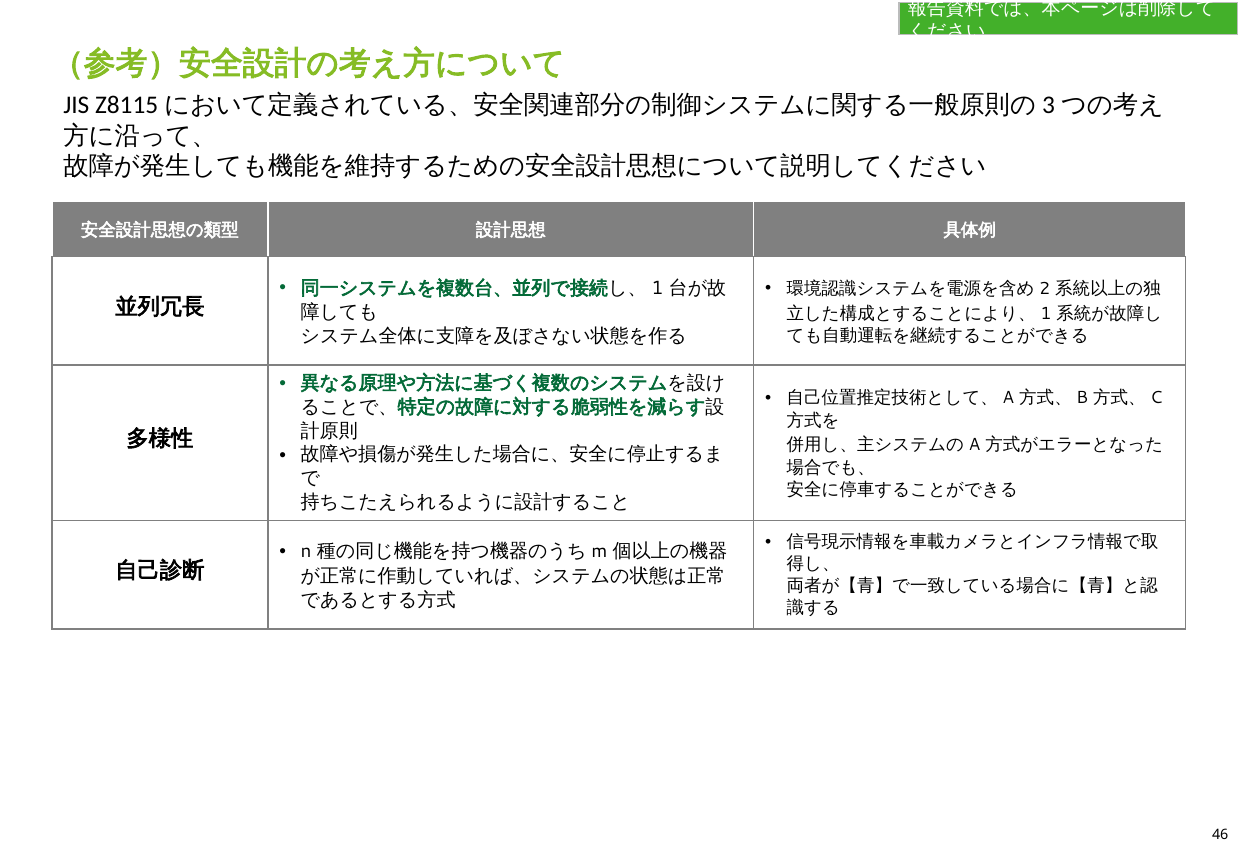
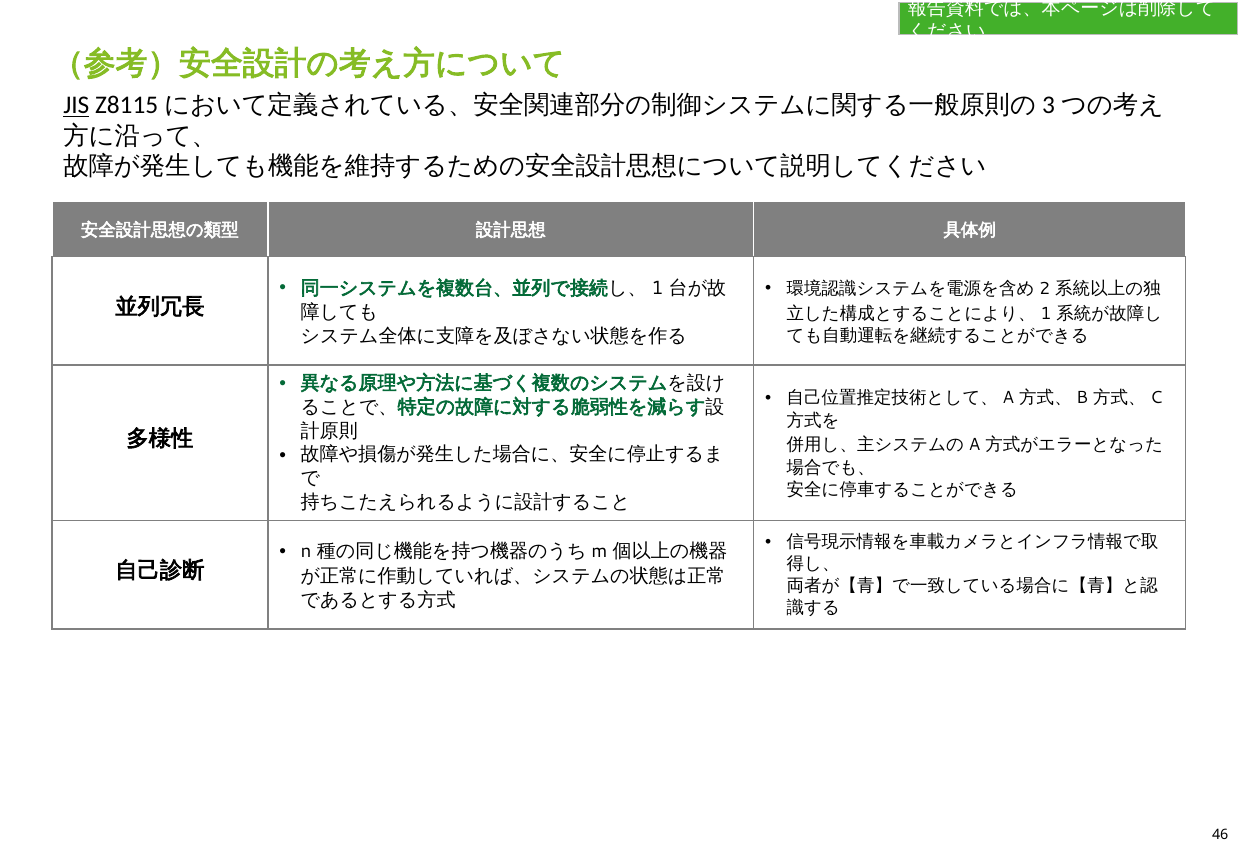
JIS underline: none -> present (76, 105)
